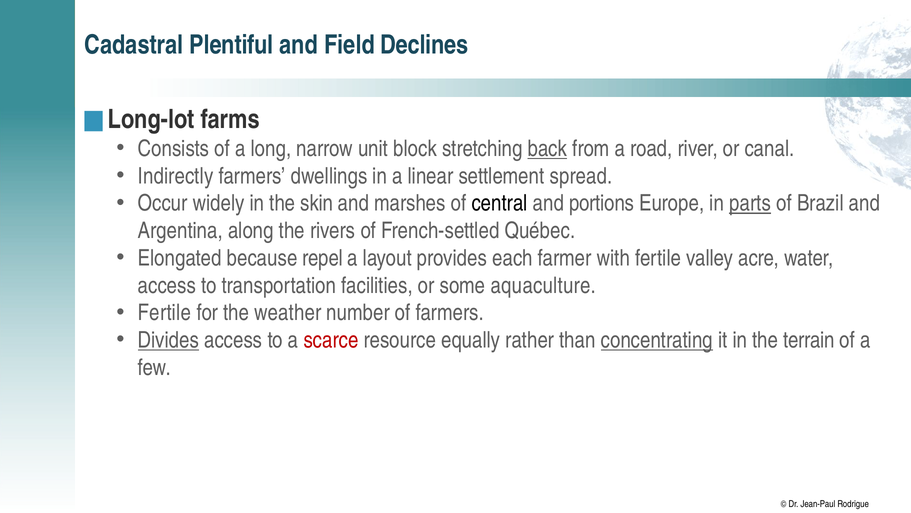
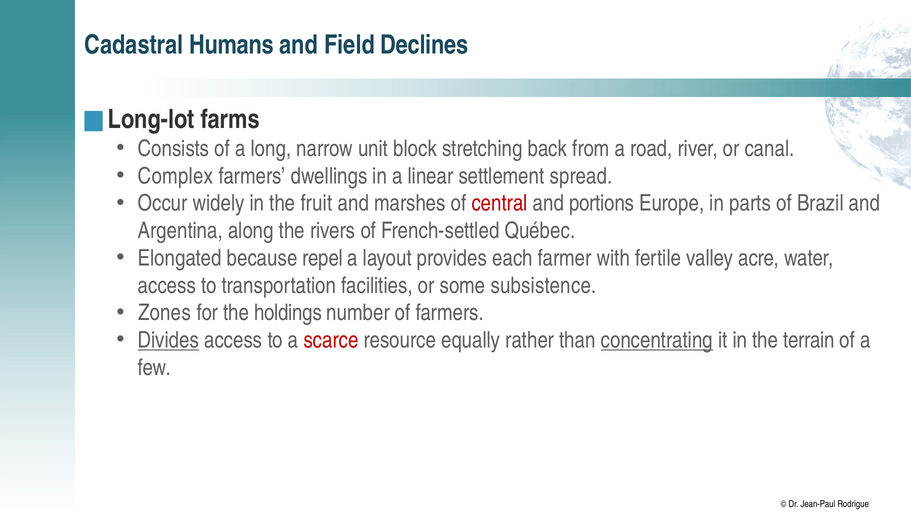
Plentiful: Plentiful -> Humans (231, 45)
back underline: present -> none (547, 149)
Indirectly: Indirectly -> Complex (176, 176)
skin: skin -> fruit (317, 203)
central colour: black -> red (500, 203)
parts underline: present -> none (750, 203)
aquaculture: aquaculture -> subsistence (543, 285)
Fertile: Fertile -> Zones (164, 313)
weather: weather -> holdings (288, 313)
